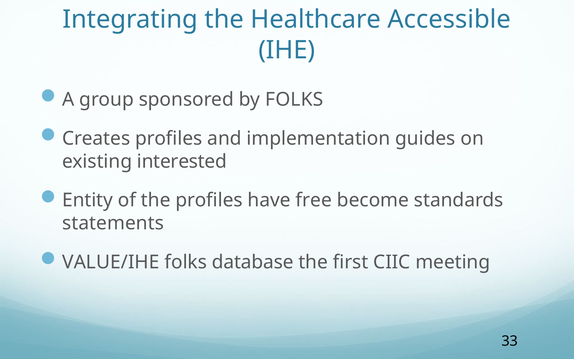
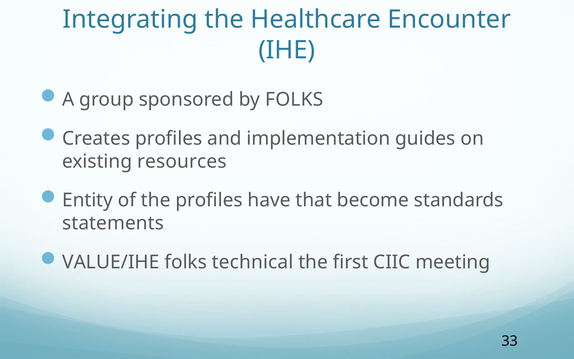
Accessible: Accessible -> Encounter (449, 19)
interested: interested -> resources (182, 161)
free: free -> that (314, 200)
database: database -> technical (253, 262)
